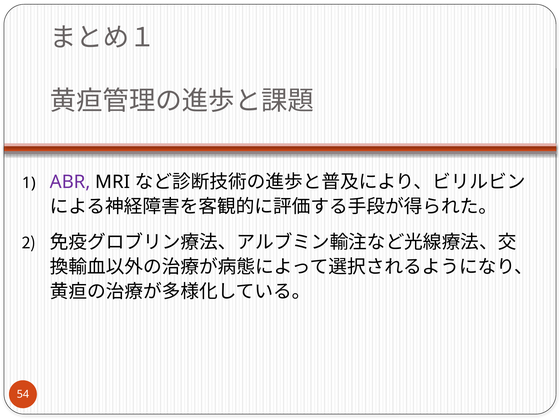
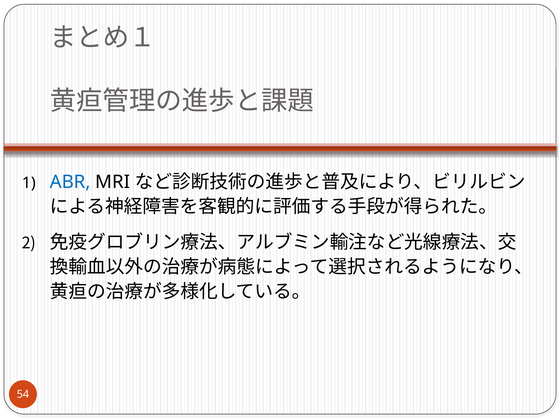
ABR colour: purple -> blue (70, 182)
